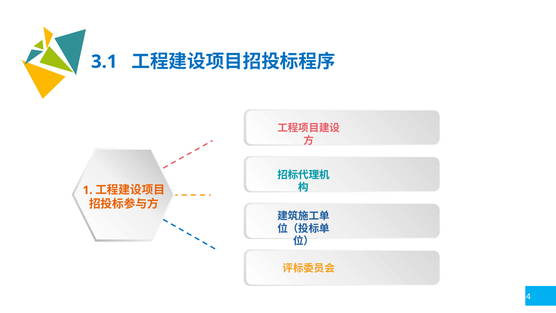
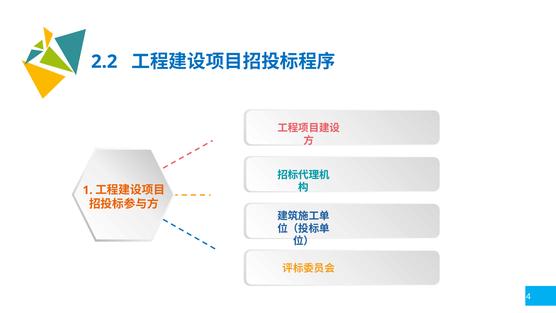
3.1: 3.1 -> 2.2 (104, 62)
